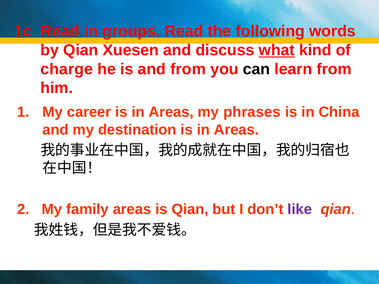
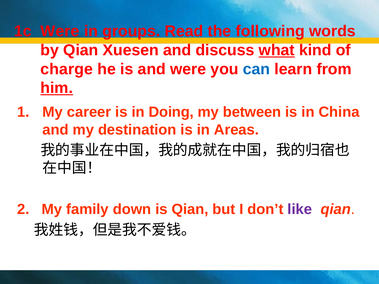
1c Read: Read -> Were (60, 31)
and from: from -> were (188, 69)
can colour: black -> blue (257, 69)
him underline: none -> present (57, 88)
career is in Areas: Areas -> Doing (171, 112)
phrases: phrases -> between (252, 112)
family areas: areas -> down (132, 209)
